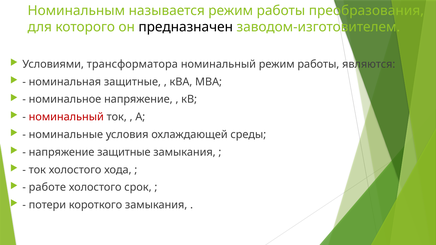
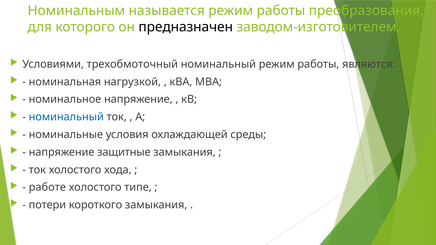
трансформатора: трансформатора -> трехобмоточный (132, 64)
номинальная защитные: защитные -> нагрузкой (132, 82)
номинальный colour: red -> blue (66, 117)
срок: срок -> типе (138, 188)
